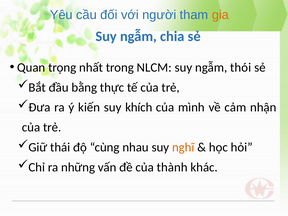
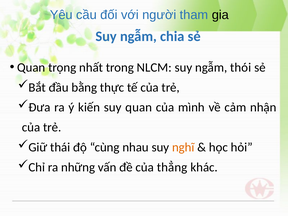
gia colour: orange -> black (220, 15)
suy khích: khích -> quan (139, 107)
thành: thành -> thẳng (172, 167)
